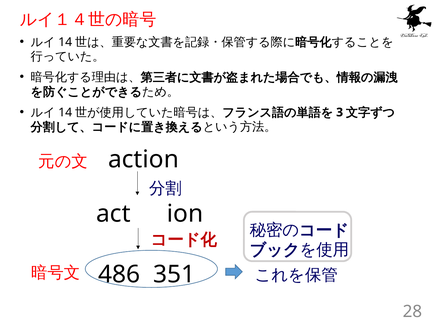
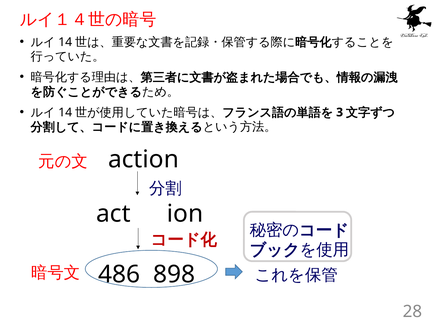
351: 351 -> 898 (174, 274)
